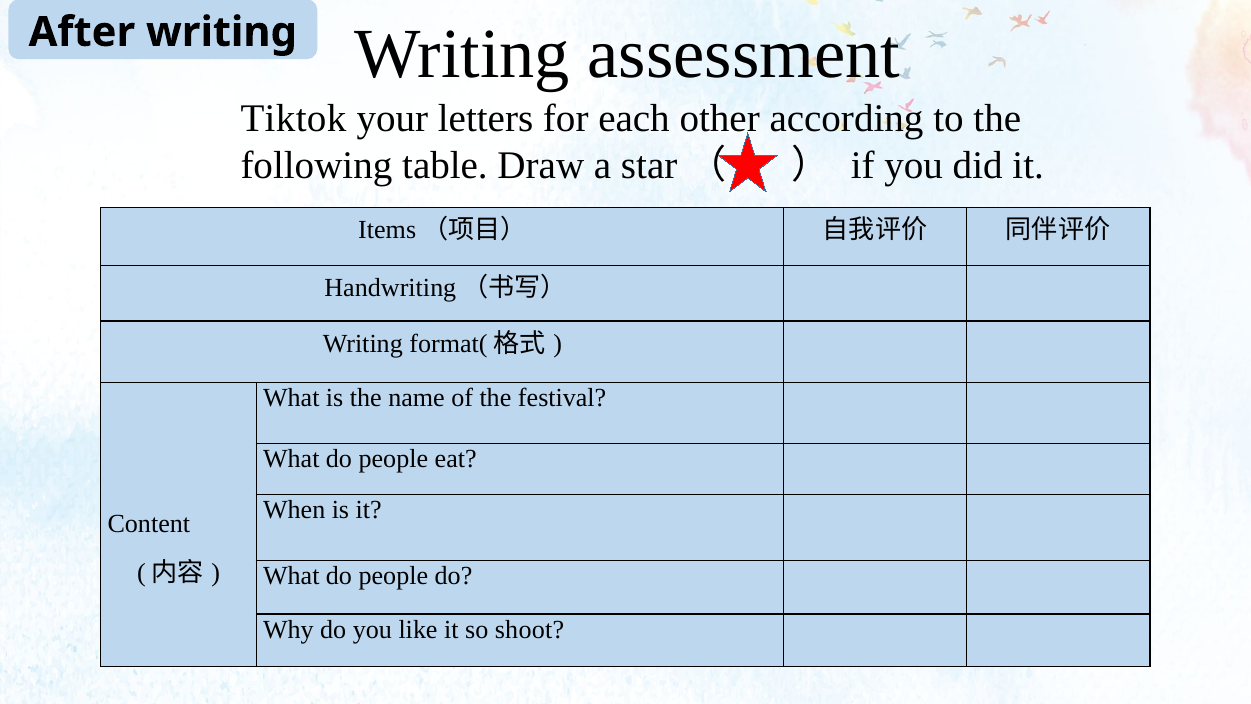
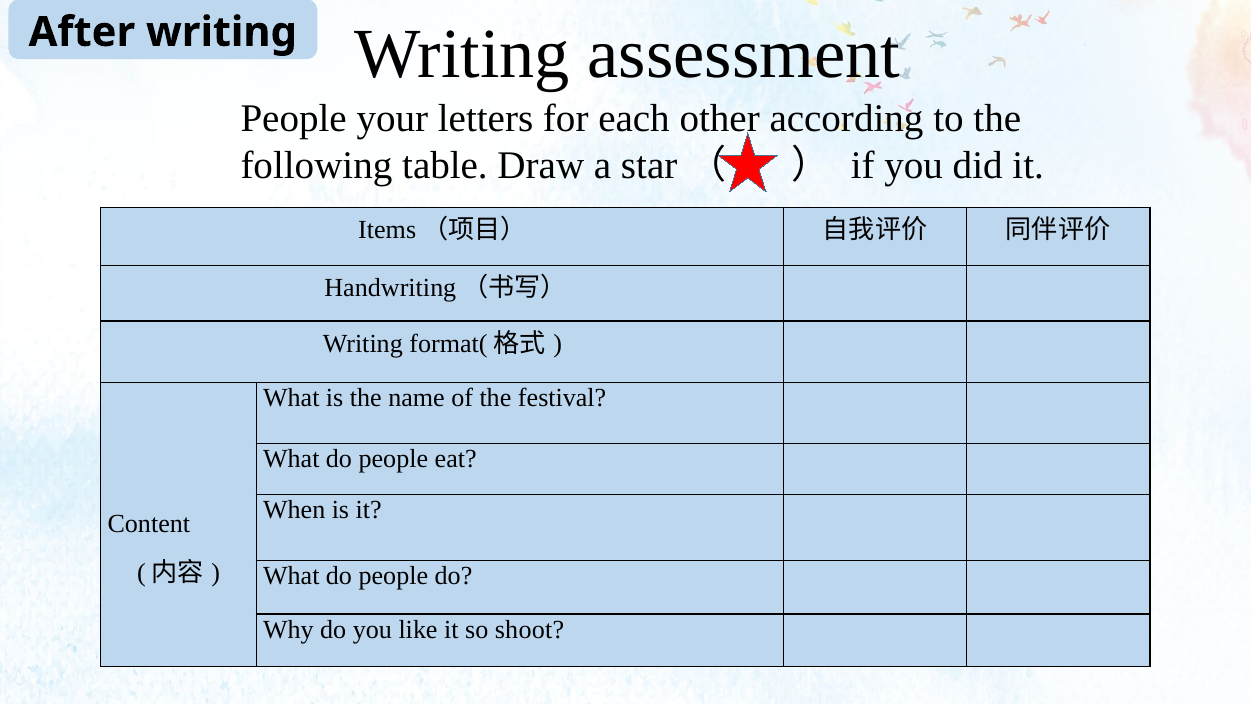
Tiktok: Tiktok -> People (294, 118)
